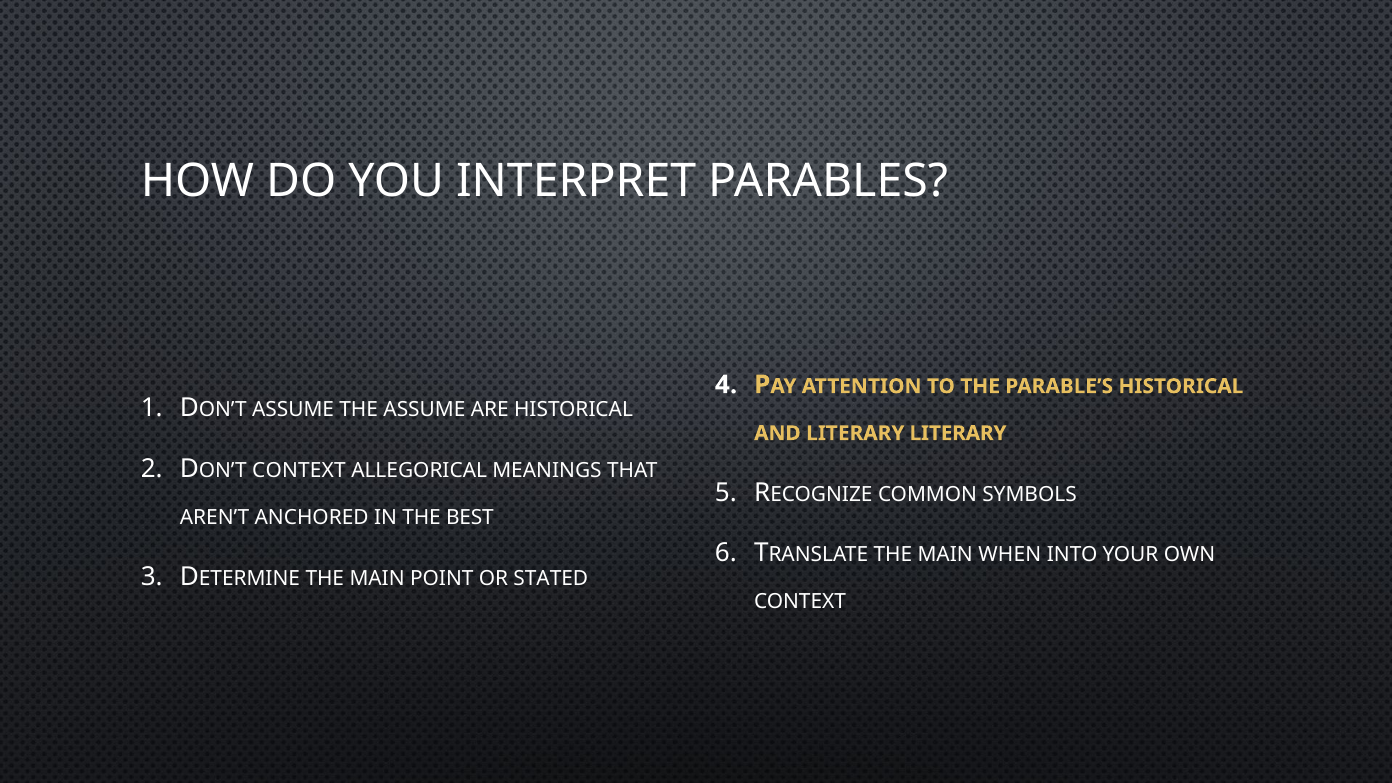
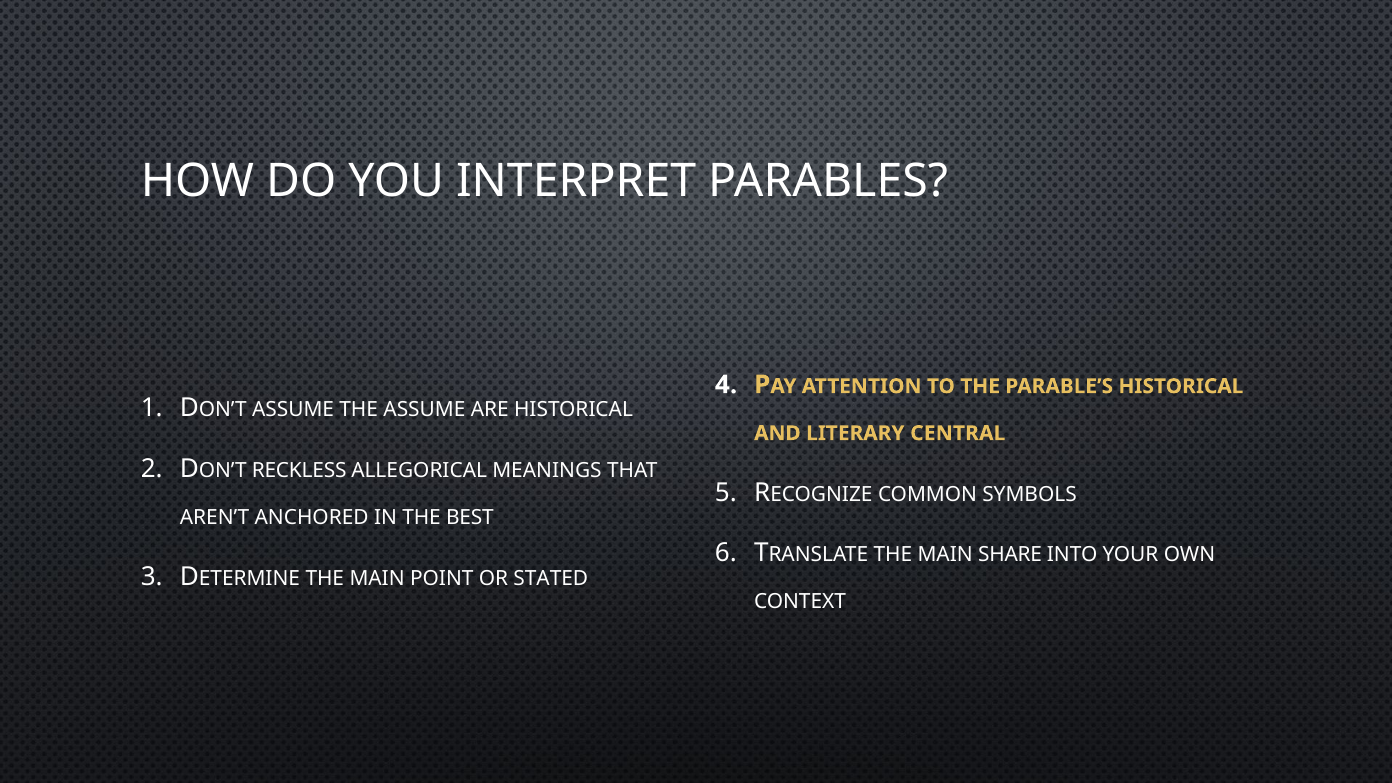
LITERARY LITERARY: LITERARY -> CENTRAL (958, 433)
CONTEXT: CONTEXT -> RECKLESS (299, 471)
WHEN: WHEN -> SHARE (1010, 555)
